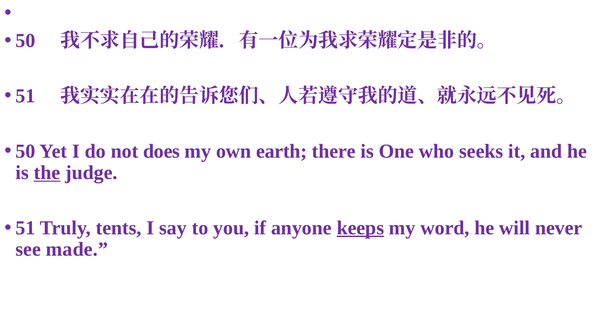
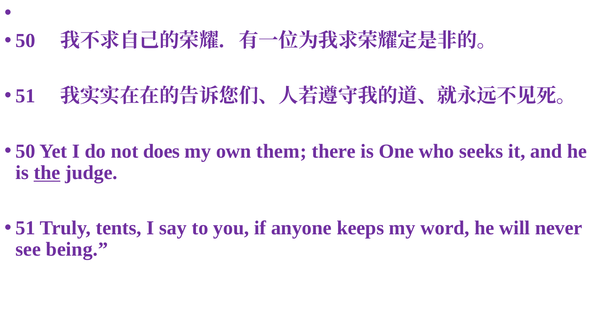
earth: earth -> them (281, 151)
keeps underline: present -> none (360, 228)
made: made -> being (77, 249)
